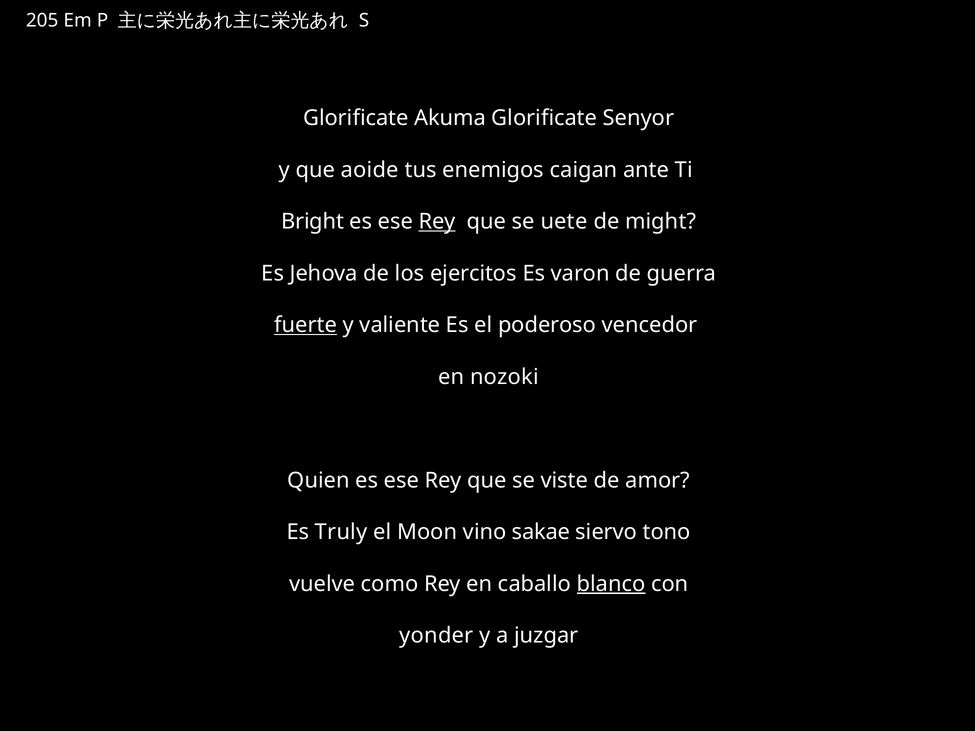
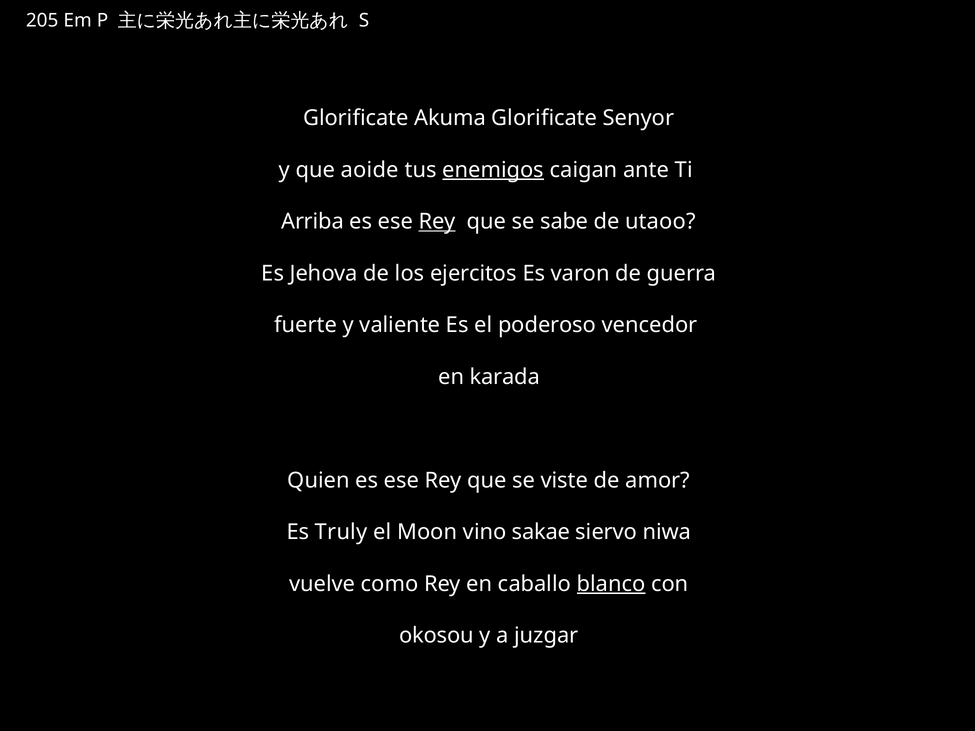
enemigos underline: none -> present (493, 170)
Bright: Bright -> Arriba (313, 222)
uete: uete -> sabe (564, 222)
might: might -> utaoo (660, 222)
fuerte underline: present -> none (306, 325)
nozoki: nozoki -> karada (505, 377)
tono: tono -> niwa (667, 532)
yonder: yonder -> okosou (437, 636)
